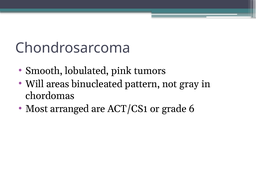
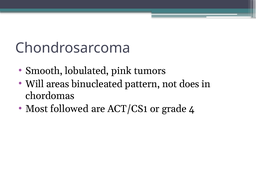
gray: gray -> does (189, 84)
arranged: arranged -> followed (69, 109)
6: 6 -> 4 (192, 109)
